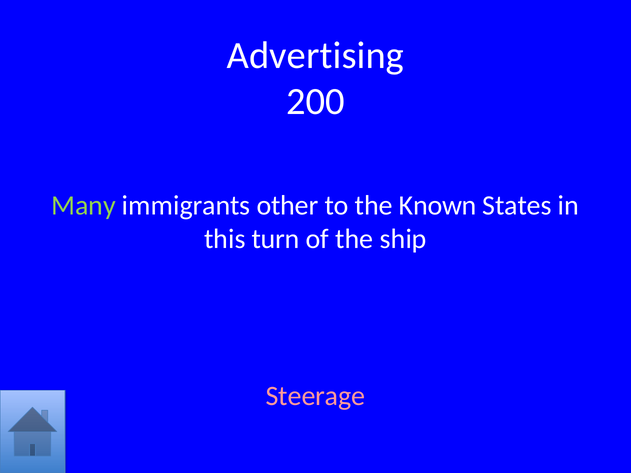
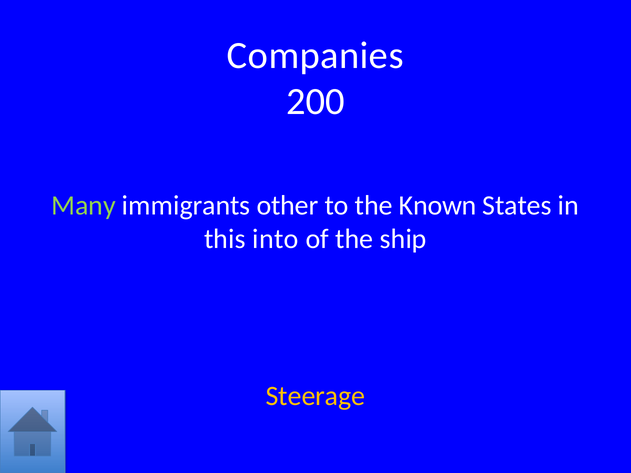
Advertising: Advertising -> Companies (315, 55)
turn: turn -> into (275, 239)
Steerage colour: pink -> yellow (316, 396)
